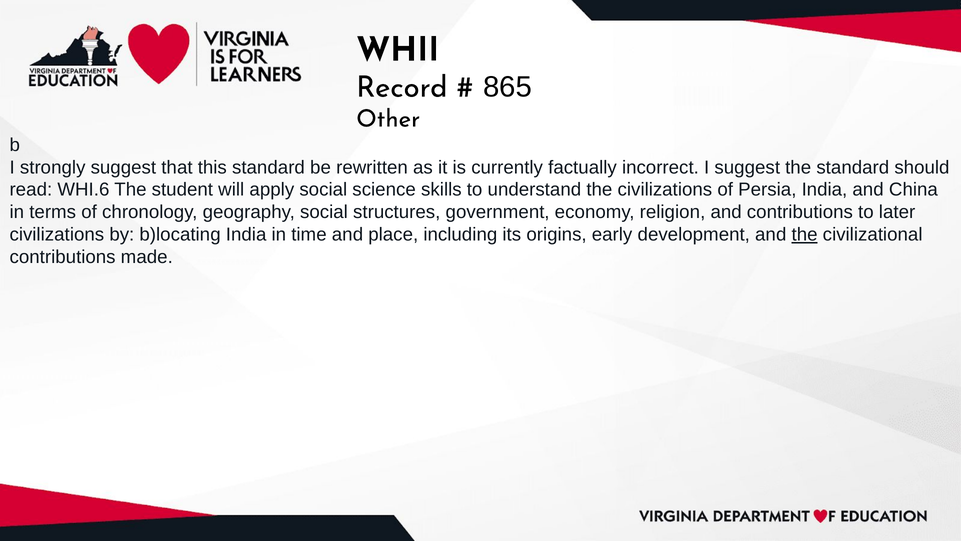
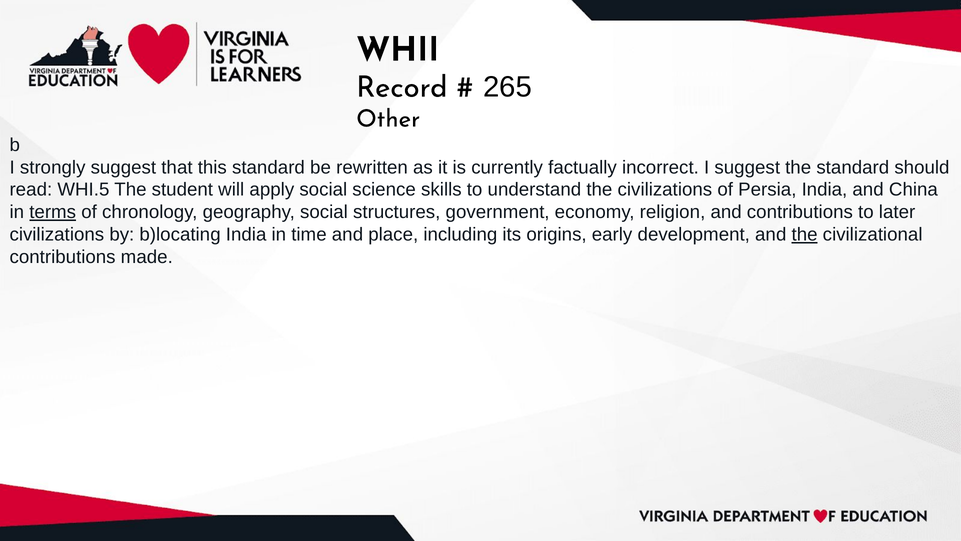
865: 865 -> 265 (507, 87)
WHI.6: WHI.6 -> WHI.5 (83, 190)
terms underline: none -> present (53, 212)
